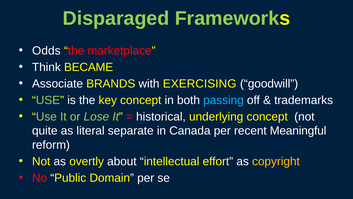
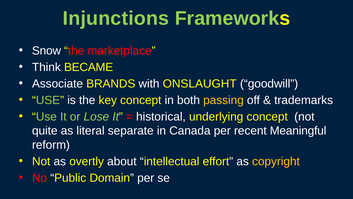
Disparaged: Disparaged -> Injunctions (116, 18)
Odds: Odds -> Snow (46, 51)
EXERCISING: EXERCISING -> ONSLAUGHT (200, 83)
passing colour: light blue -> yellow (223, 100)
